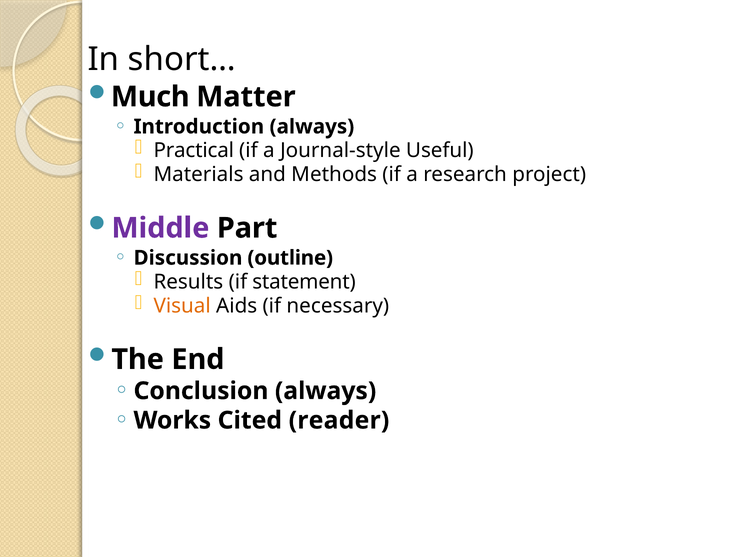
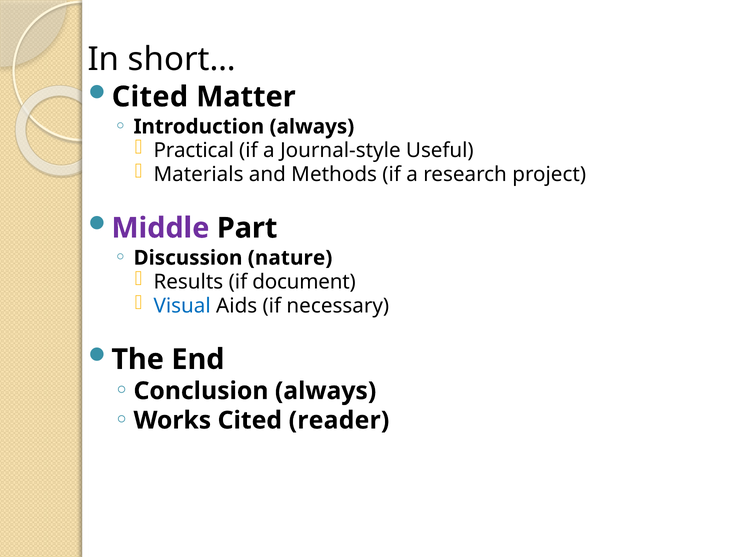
Much: Much -> Cited (150, 97)
outline: outline -> nature (290, 258)
statement: statement -> document (304, 282)
Visual colour: orange -> blue (182, 306)
